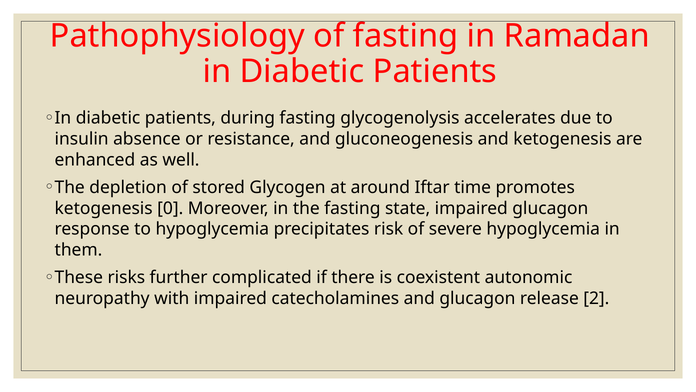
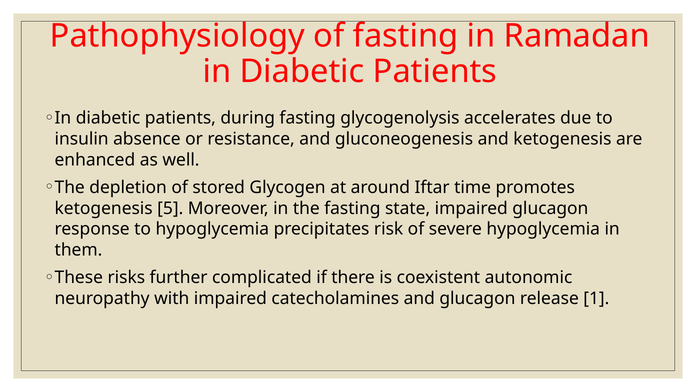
0: 0 -> 5 (170, 208)
2: 2 -> 1 (596, 298)
